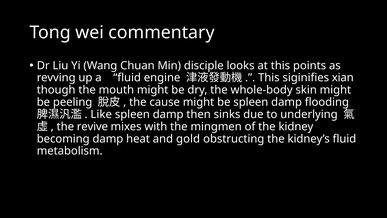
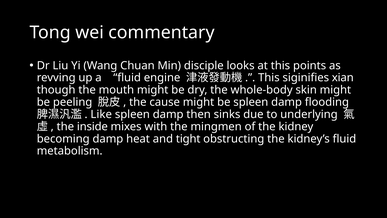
revive: revive -> inside (92, 126)
gold: gold -> tight (188, 139)
